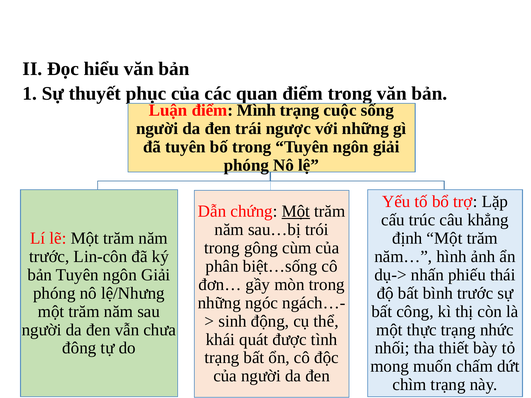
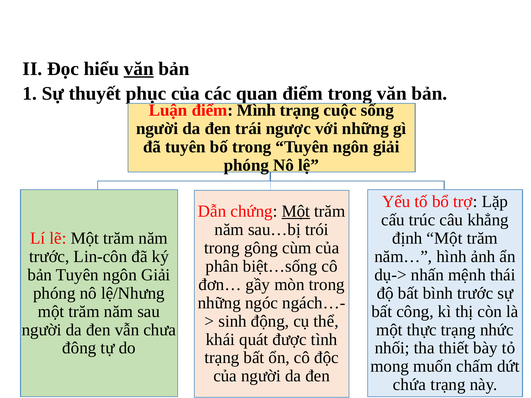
văn underline: none -> present (139, 69)
phiếu: phiếu -> mệnh (467, 275)
chìm: chìm -> chứa (409, 385)
